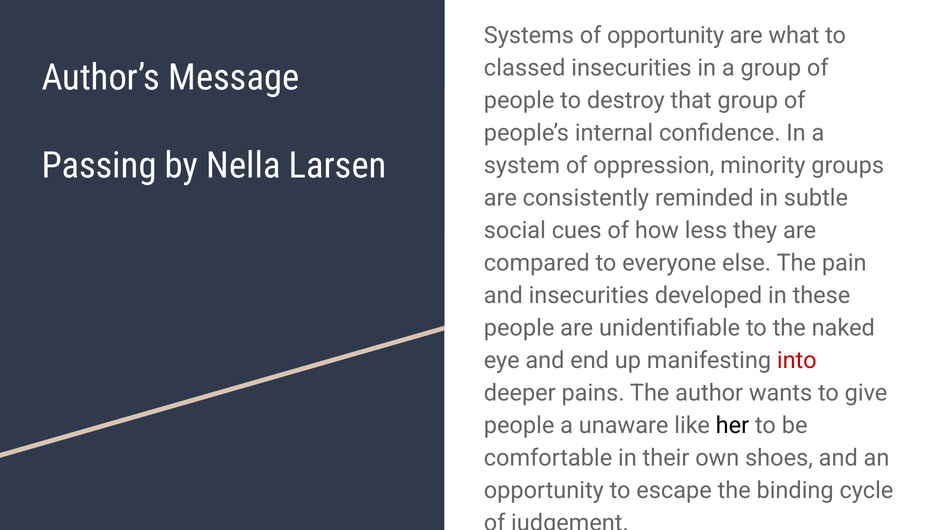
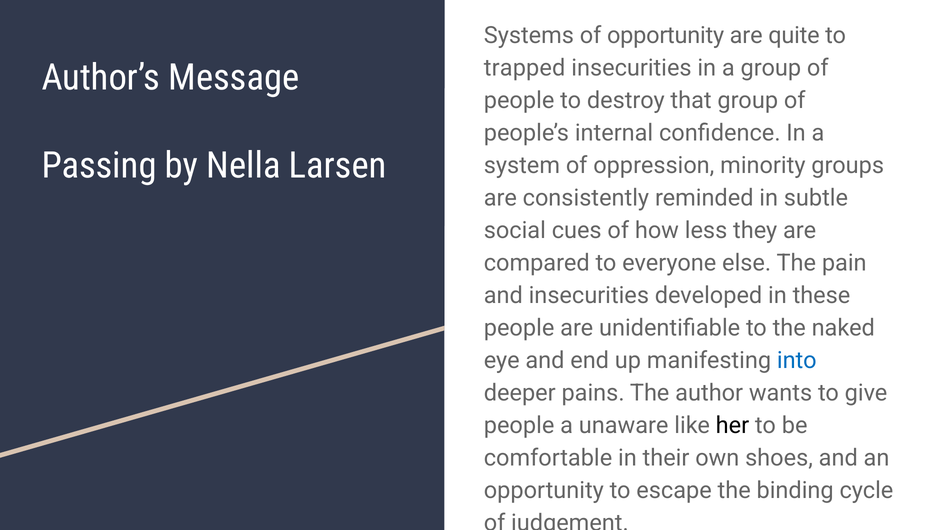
what: what -> quite (794, 36)
classed: classed -> trapped (525, 68)
into colour: red -> blue (797, 360)
